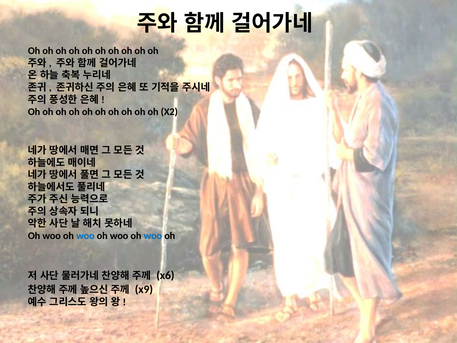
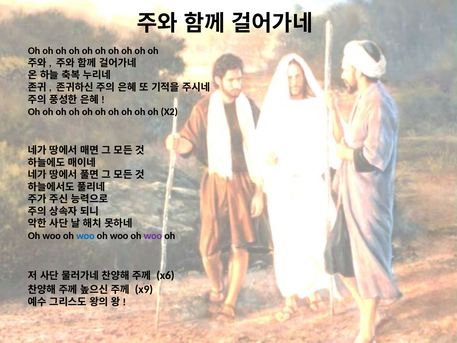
woo colour: blue -> purple (153, 236)
